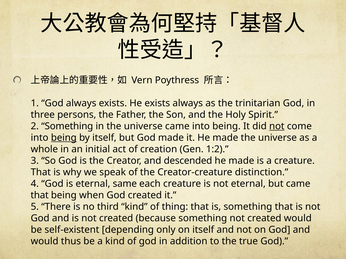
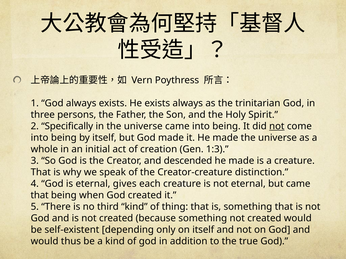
2 Something: Something -> Specifically (67, 126)
being underline: present -> none (64, 138)
1:2: 1:2 -> 1:3 (217, 149)
same: same -> gives (125, 184)
